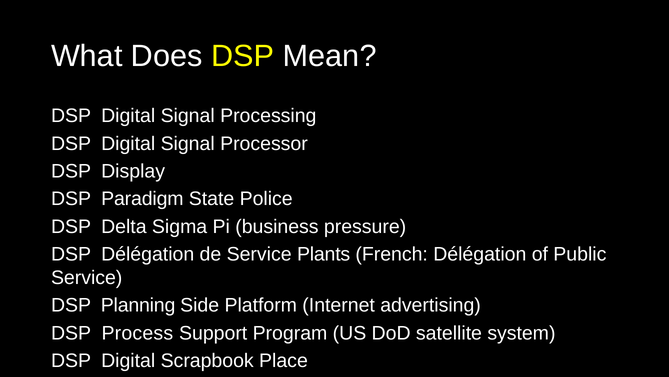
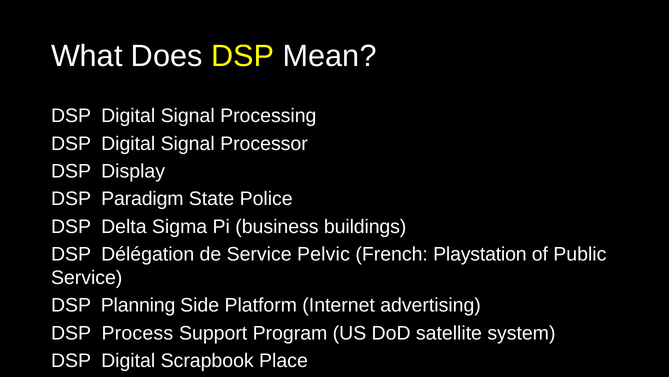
pressure: pressure -> buildings (365, 226)
Service Plants: Plants -> Pelvic (323, 254)
French Délégation: Délégation -> Playstation (480, 254)
